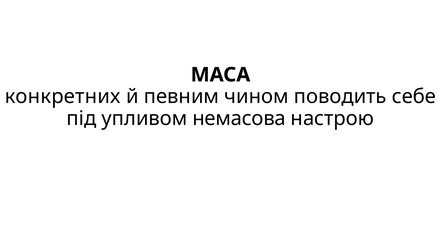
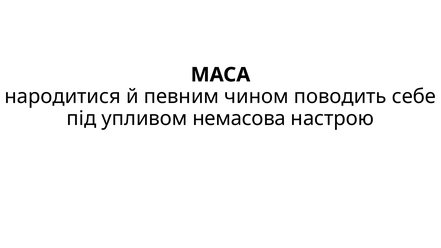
конкретних: конкретних -> народитися (63, 97)
